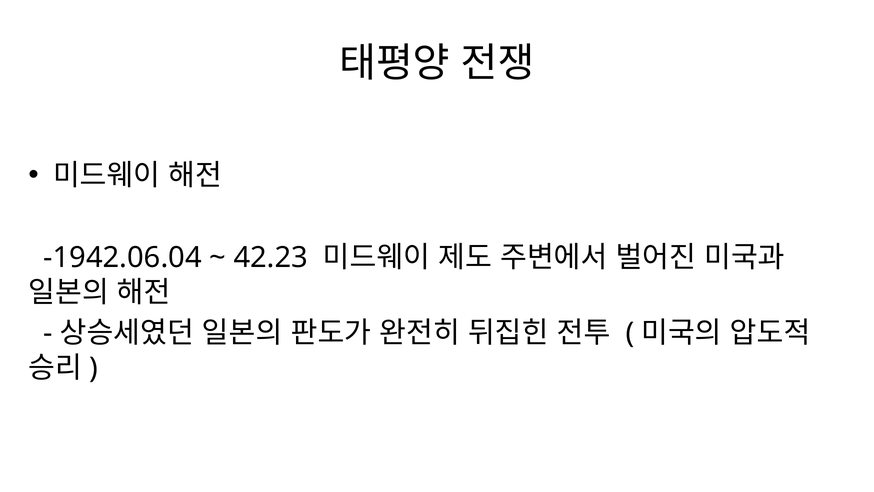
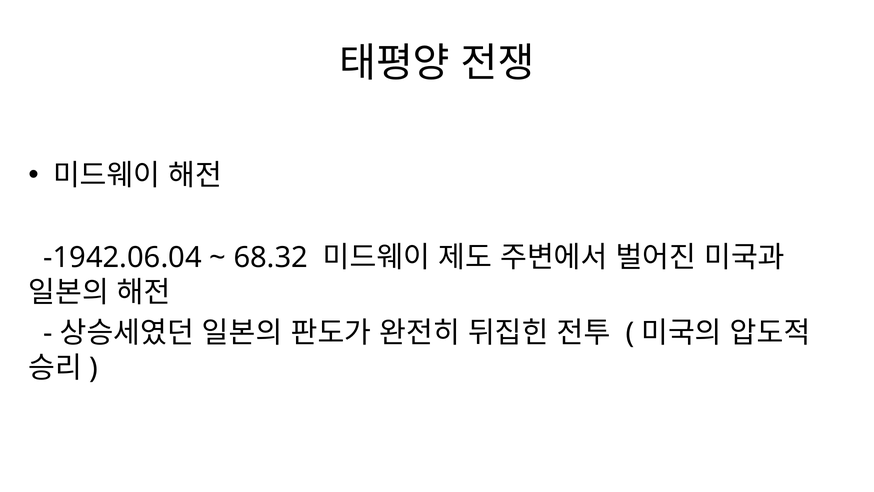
42.23: 42.23 -> 68.32 (271, 257)
